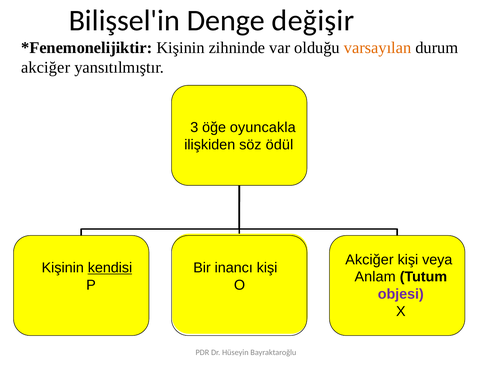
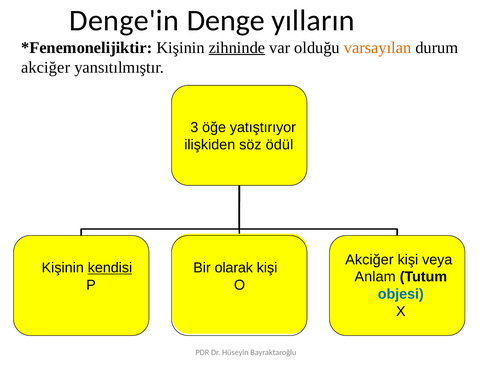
Bilişsel'in: Bilişsel'in -> Denge'in (124, 21)
değişir: değişir -> yılların (313, 21)
zihninde underline: none -> present (237, 48)
oyuncakla: oyuncakla -> yatıştırıyor (263, 127)
inancı: inancı -> olarak (234, 268)
objesi colour: purple -> blue (401, 294)
